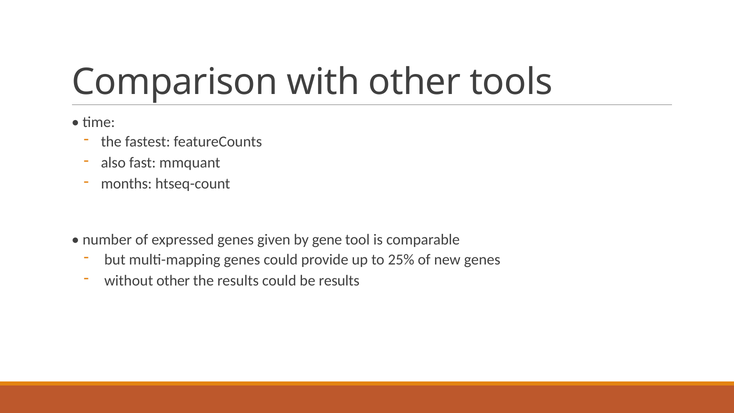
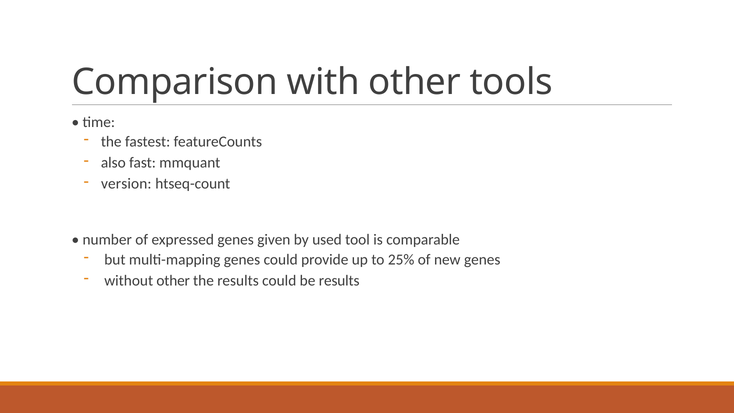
months: months -> version (126, 184)
gene: gene -> used (327, 240)
